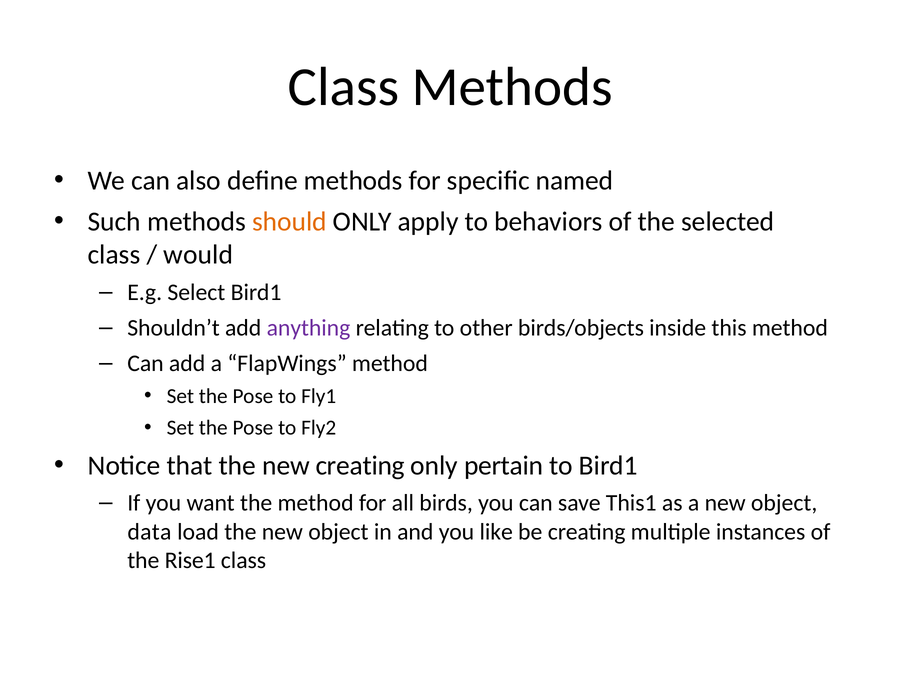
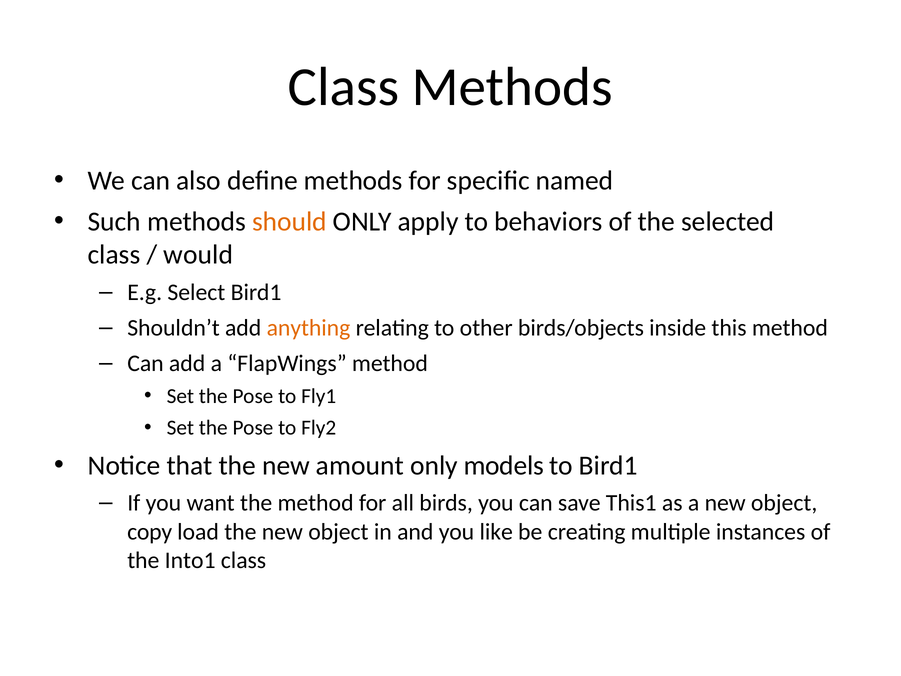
anything colour: purple -> orange (308, 328)
new creating: creating -> amount (360, 465)
pertain: pertain -> models (504, 465)
data: data -> copy (150, 531)
Rise1: Rise1 -> Into1 (190, 560)
